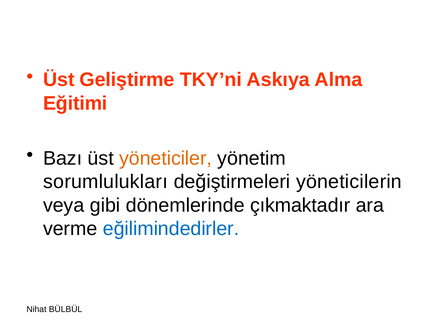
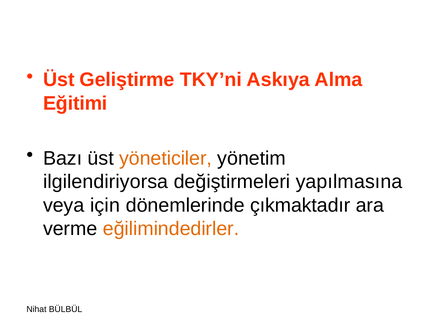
sorumlulukları: sorumlulukları -> ilgilendiriyorsa (106, 182)
yöneticilerin: yöneticilerin -> yapılmasına (349, 182)
gibi: gibi -> için (105, 205)
eğilimindedirler colour: blue -> orange (171, 229)
